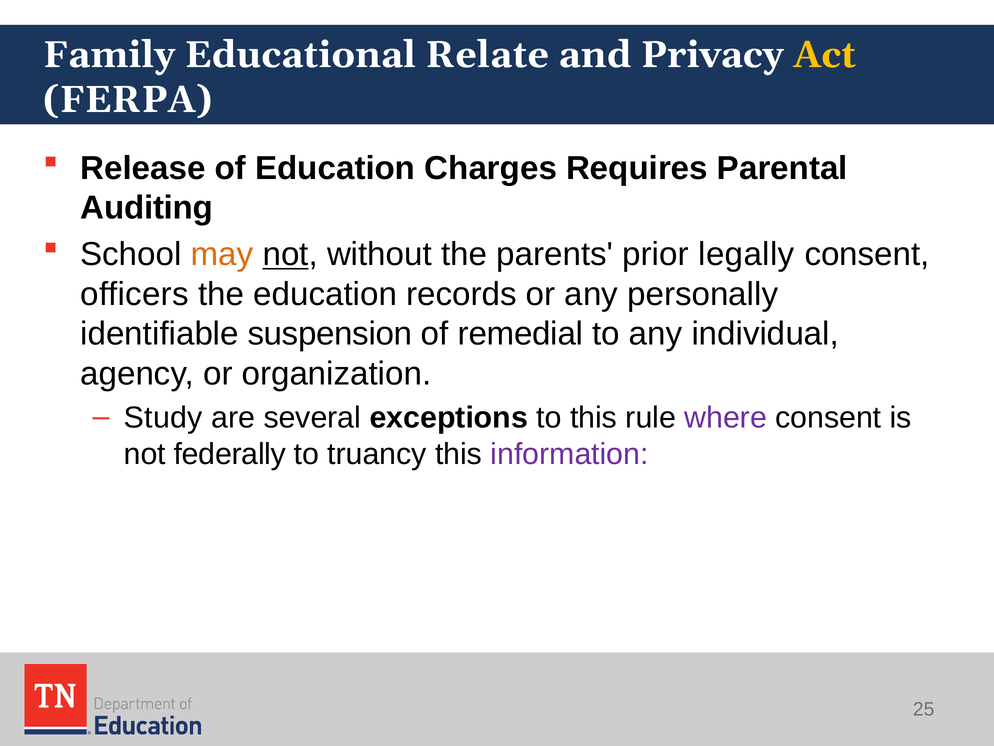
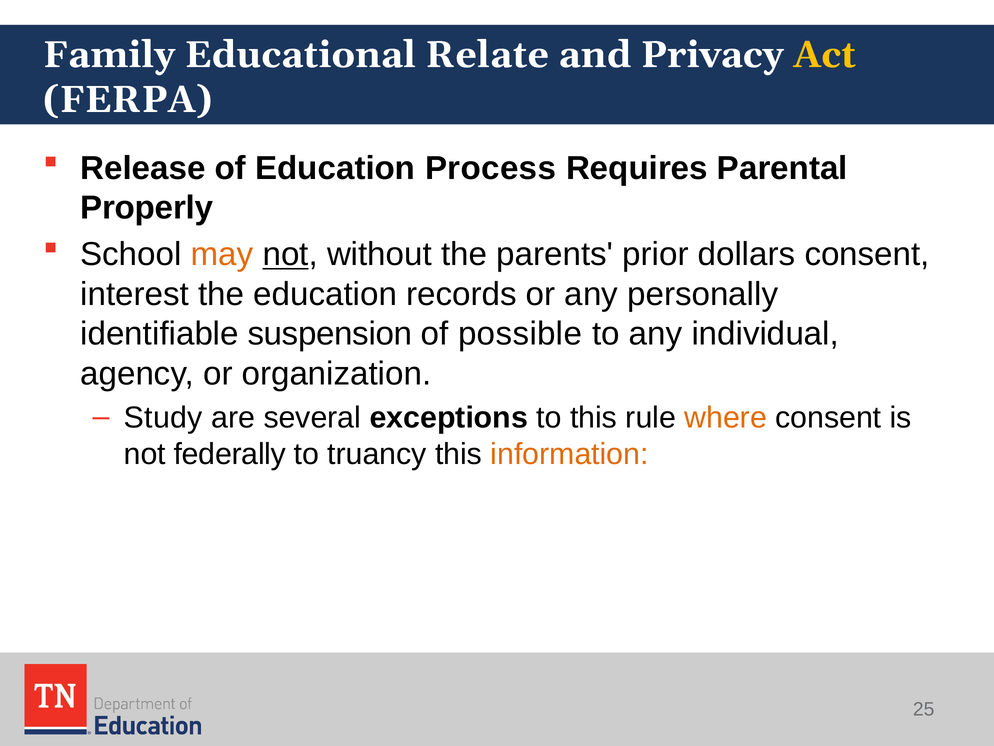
Charges: Charges -> Process (491, 168)
Auditing: Auditing -> Properly (147, 208)
legally: legally -> dollars (747, 254)
officers: officers -> interest (135, 294)
remedial: remedial -> possible (520, 334)
where colour: purple -> orange (726, 417)
information colour: purple -> orange (570, 454)
